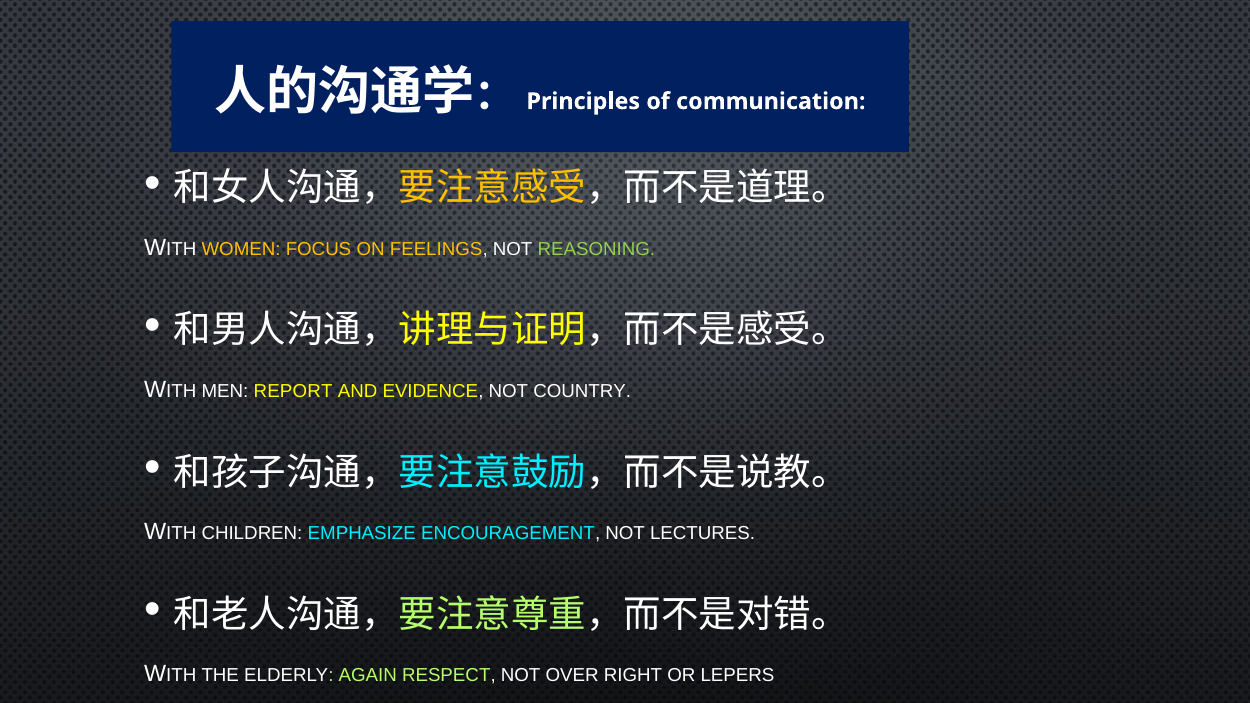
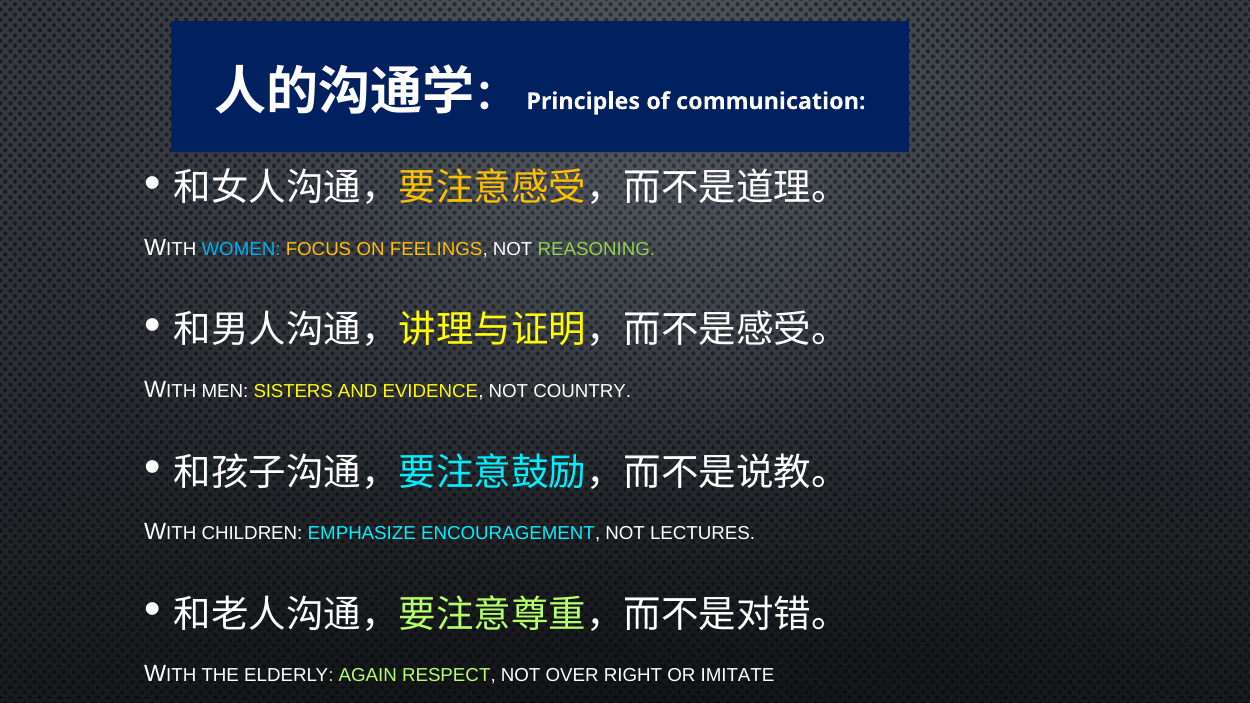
WOMEN colour: yellow -> light blue (241, 249)
REPORT: REPORT -> SISTERS (293, 391)
LEPERS: LEPERS -> IMITATE (737, 676)
